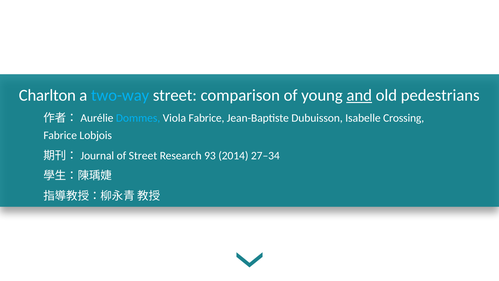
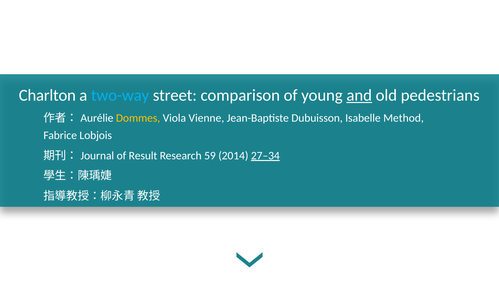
Dommes colour: light blue -> yellow (138, 118)
Viola Fabrice: Fabrice -> Vienne (206, 118)
Crossing: Crossing -> Method (404, 118)
of Street: Street -> Result (143, 155)
93: 93 -> 59 (210, 155)
27–34 underline: none -> present (265, 155)
